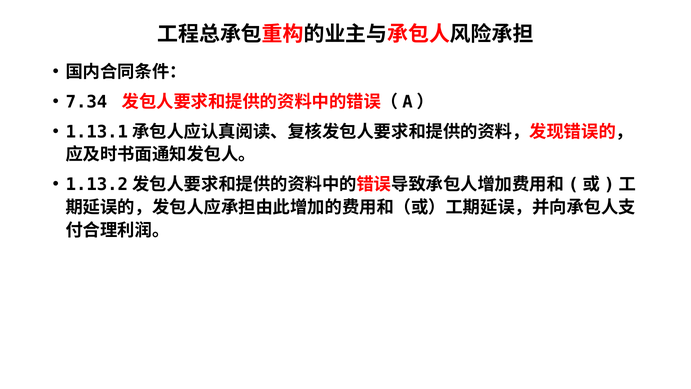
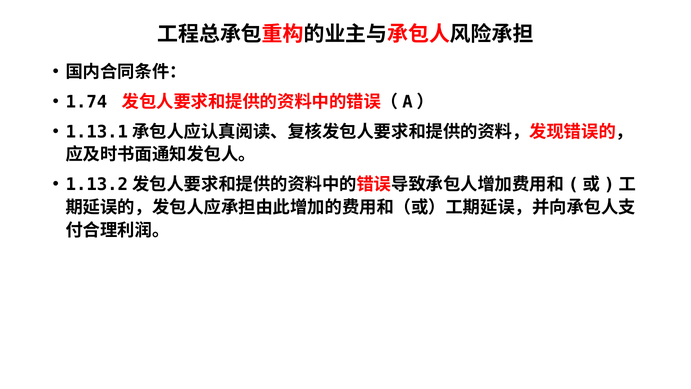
7.34: 7.34 -> 1.74 (86, 102)
